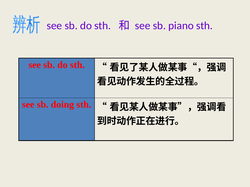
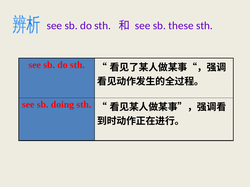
piano: piano -> these (181, 26)
